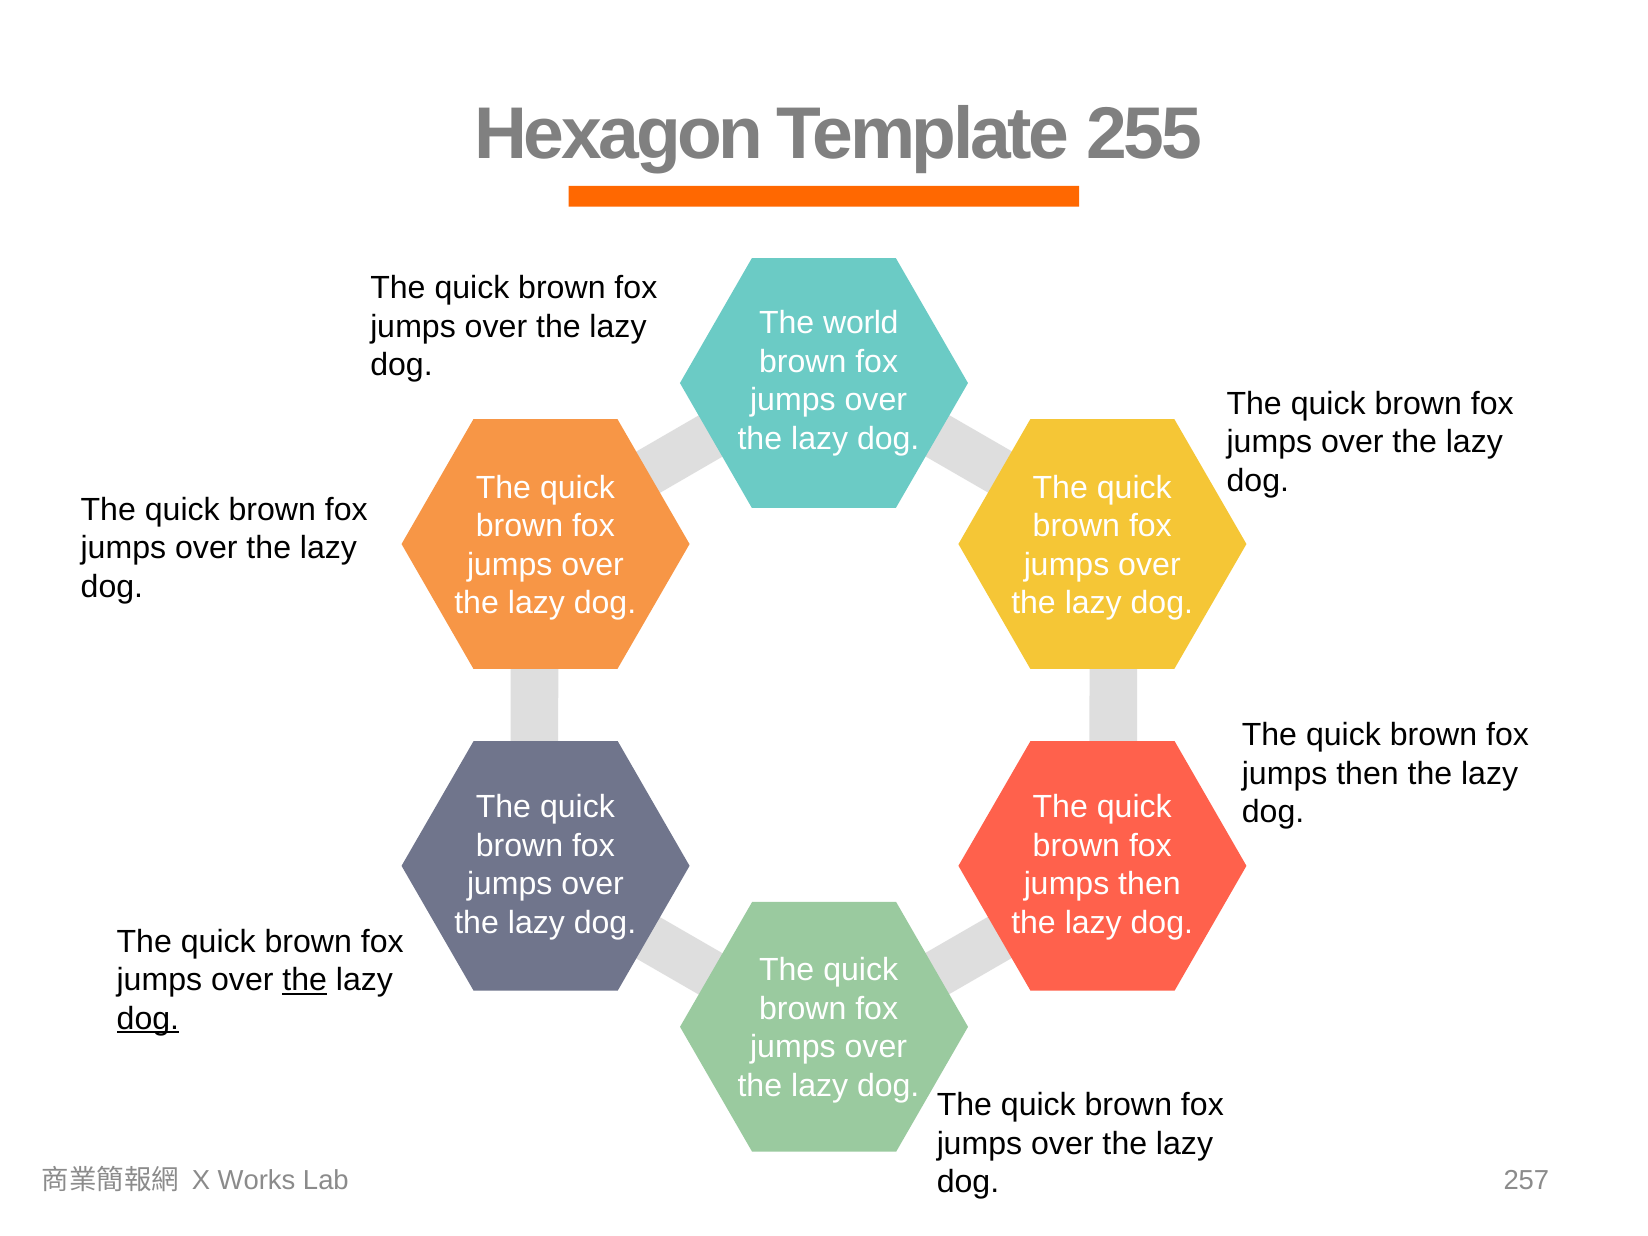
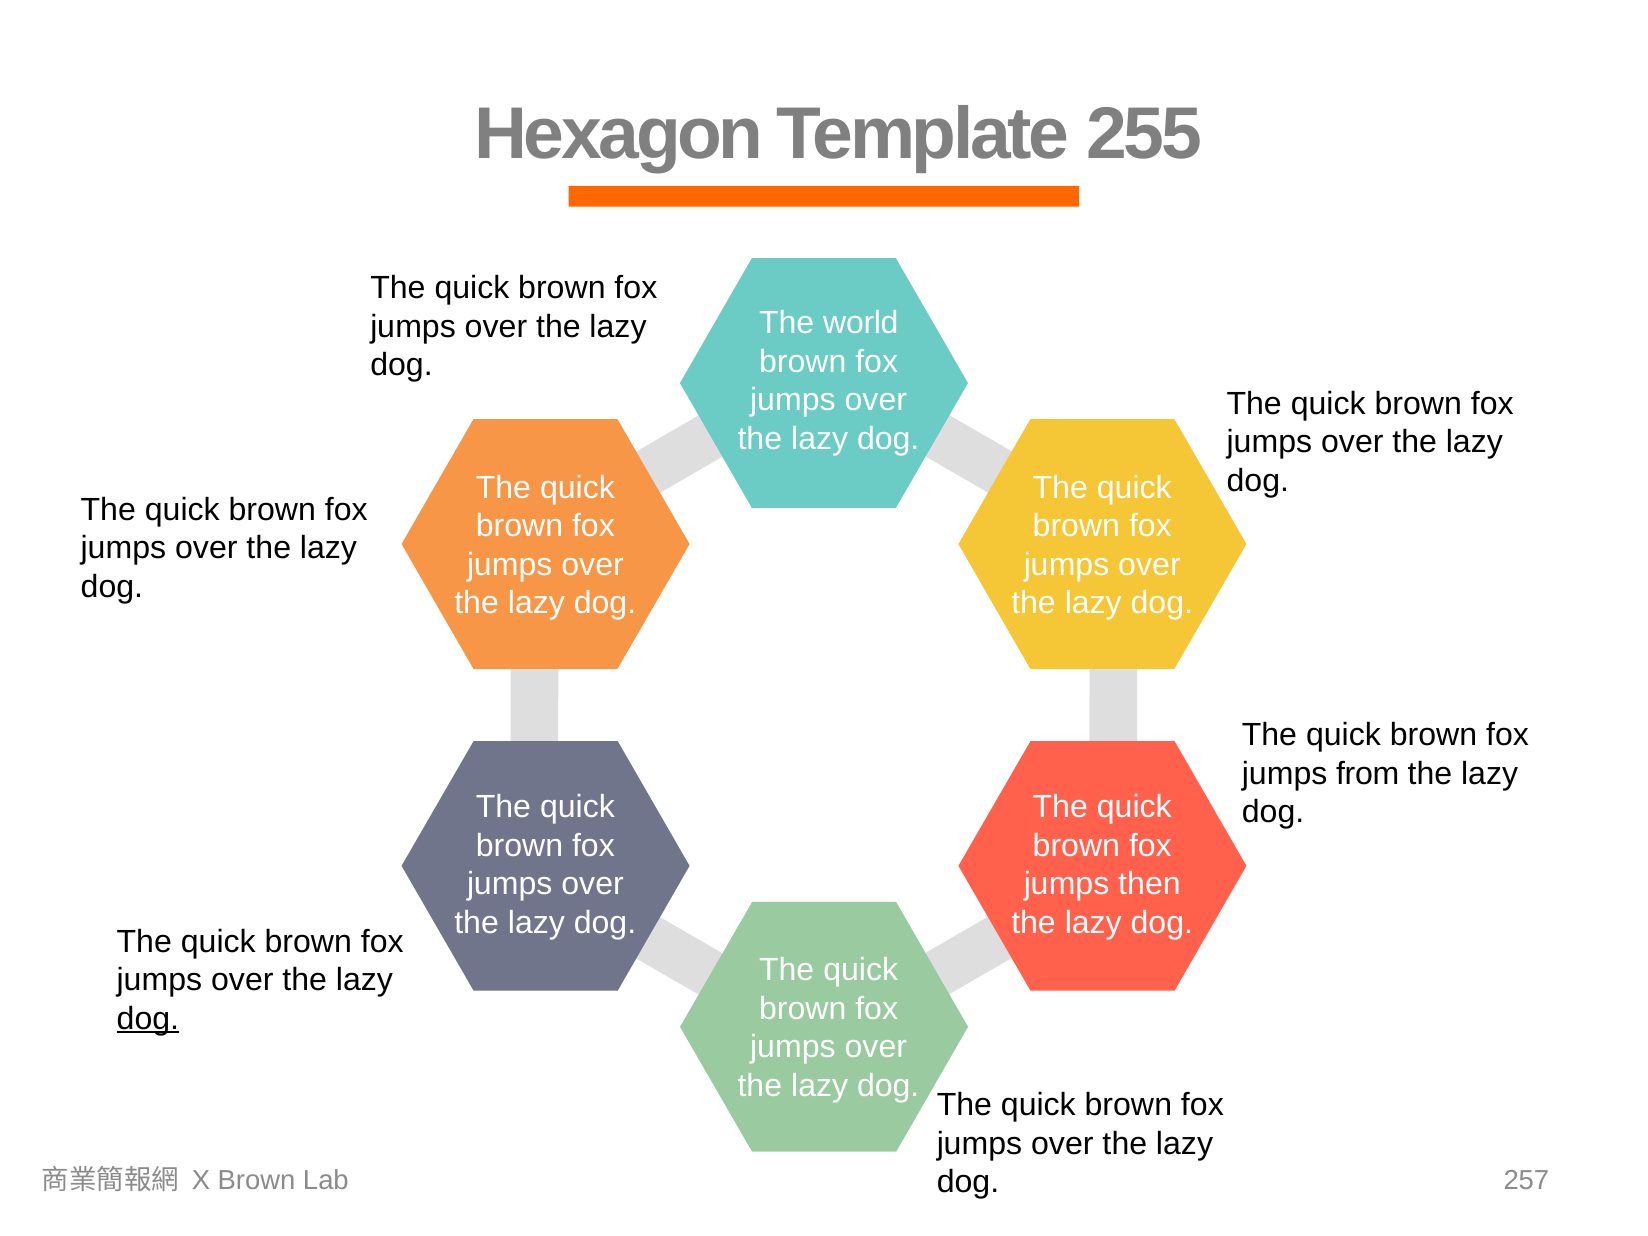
then: then -> from (1368, 774)
the underline: present -> none (305, 980)
X Works: Works -> Brown (257, 1180)
